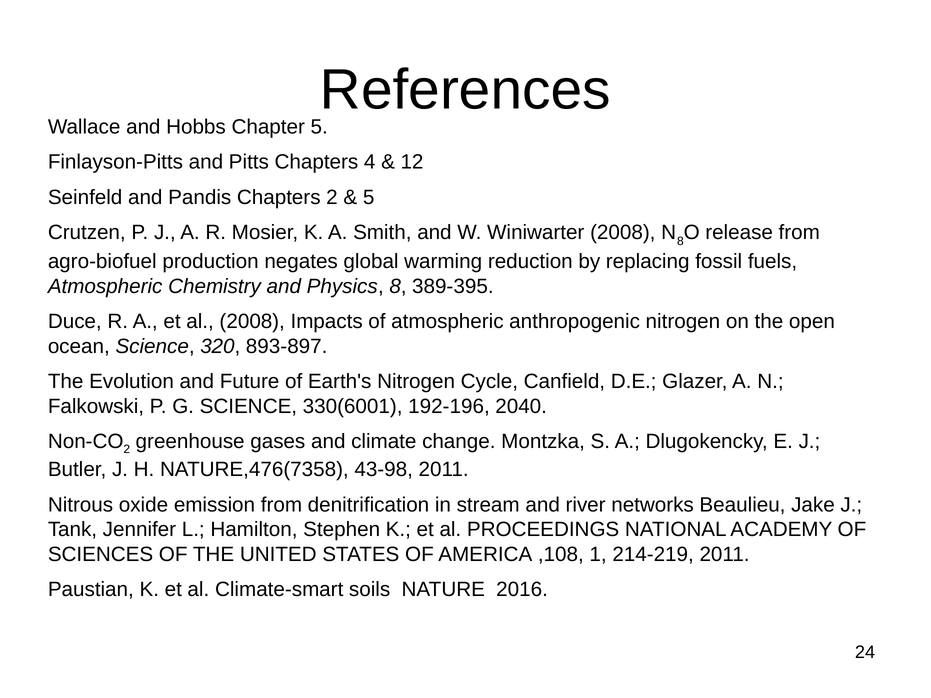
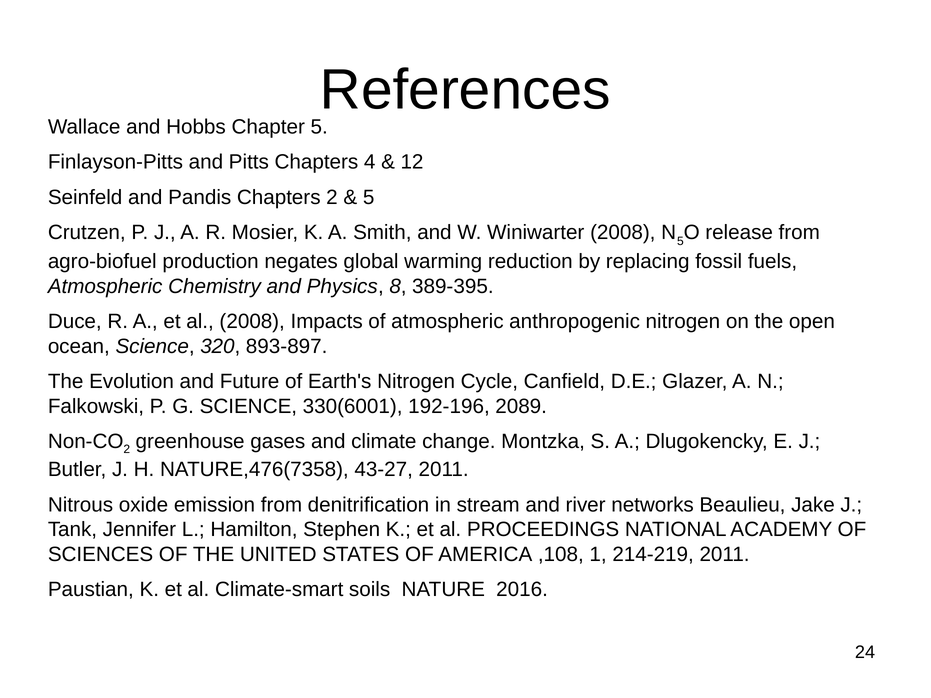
N 8: 8 -> 5 (680, 242)
2040: 2040 -> 2089 (521, 406)
43-98: 43-98 -> 43-27 (384, 470)
